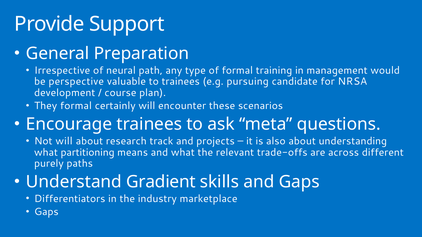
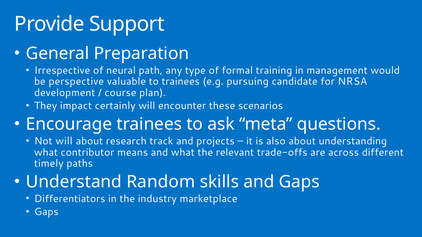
They formal: formal -> impact (76, 106)
partitioning: partitioning -> contributor (88, 152)
purely: purely -> timely (49, 164)
Gradient: Gradient -> Random (161, 182)
